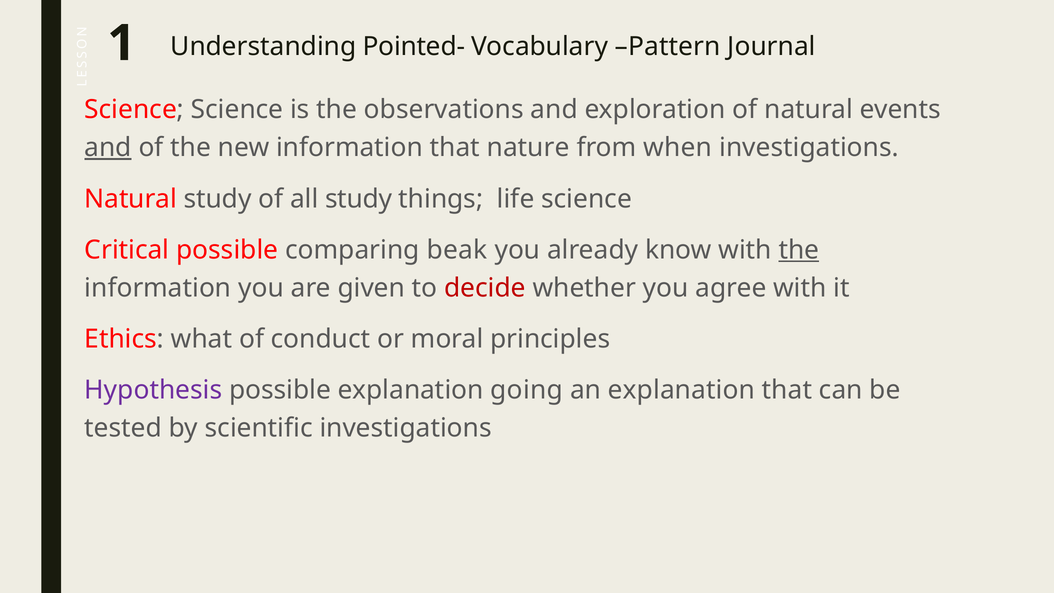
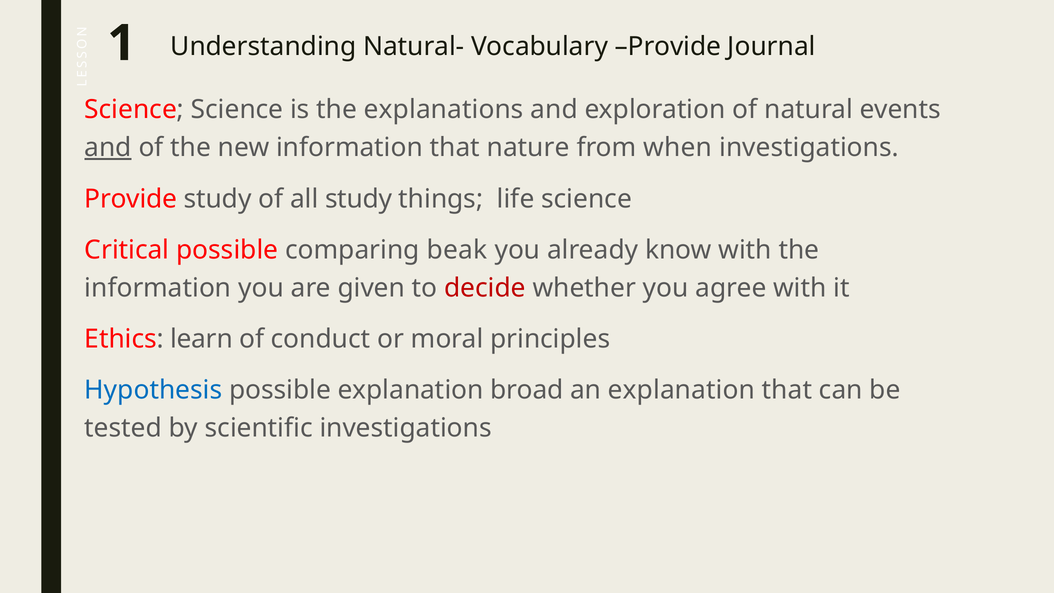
Pointed-: Pointed- -> Natural- (414, 46)
Vocabulary Pattern: Pattern -> Provide (668, 46)
observations: observations -> explanations (444, 110)
Natural: Natural -> Provide (131, 199)
the underline: present -> none (799, 250)
what: what -> learn (202, 339)
Hypothesis colour: purple -> blue (153, 390)
going: going -> broad (527, 390)
